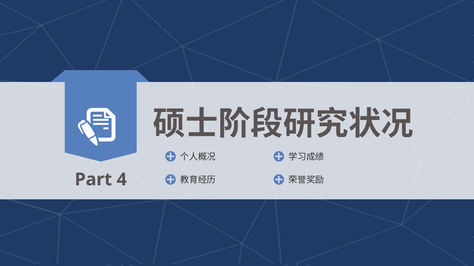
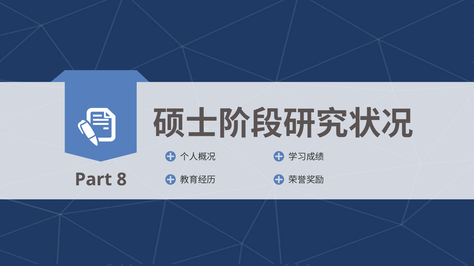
4: 4 -> 8 (122, 180)
